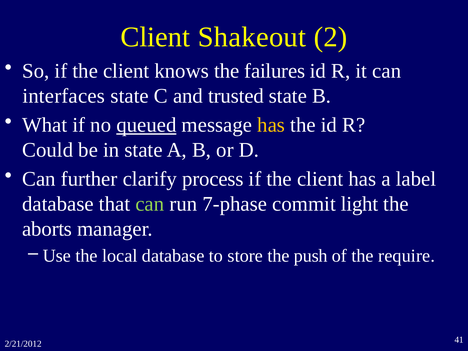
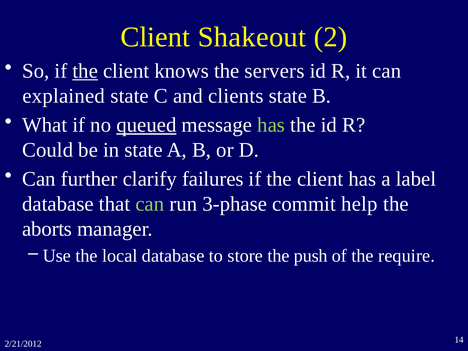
the underline: none -> present (85, 71)
failures: failures -> servers (275, 71)
interfaces: interfaces -> explained (64, 96)
trusted: trusted -> clients (236, 96)
has colour: yellow -> light green (271, 125)
process: process -> failures (213, 179)
7-phase: 7-phase -> 3-phase (235, 204)
light: light -> help (359, 204)
41: 41 -> 14 (459, 340)
